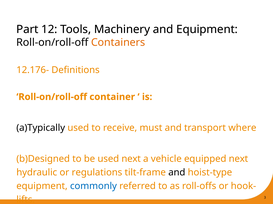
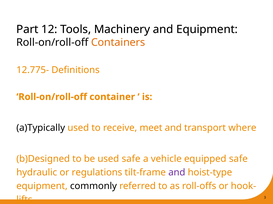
12.176-: 12.176- -> 12.775- (33, 70)
must: must -> meet (151, 128)
used next: next -> safe (131, 159)
equipped next: next -> safe (238, 159)
and colour: black -> purple (177, 173)
commonly colour: blue -> black (93, 187)
